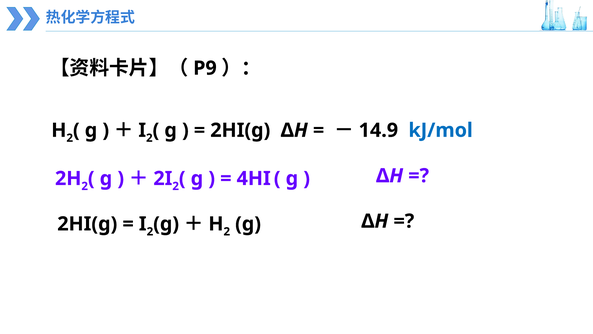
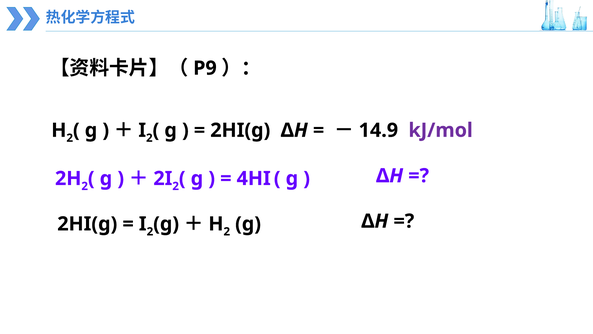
kJ/mol colour: blue -> purple (441, 130)
